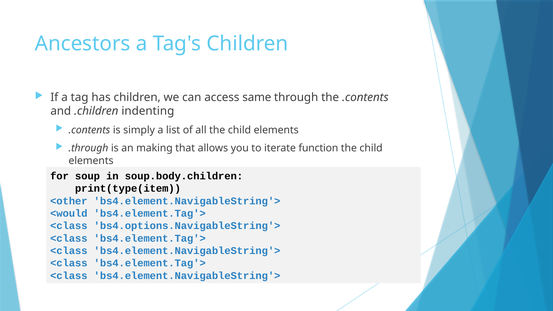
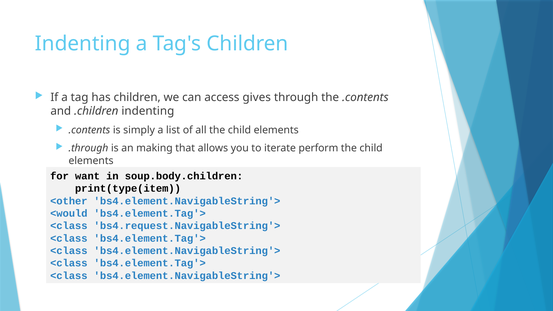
Ancestors: Ancestors -> Indenting (83, 44)
same: same -> gives (257, 97)
function: function -> perform (318, 148)
soup: soup -> want (88, 176)
bs4.options.NavigableString'>: bs4.options.NavigableString'> -> bs4.request.NavigableString'> (187, 226)
